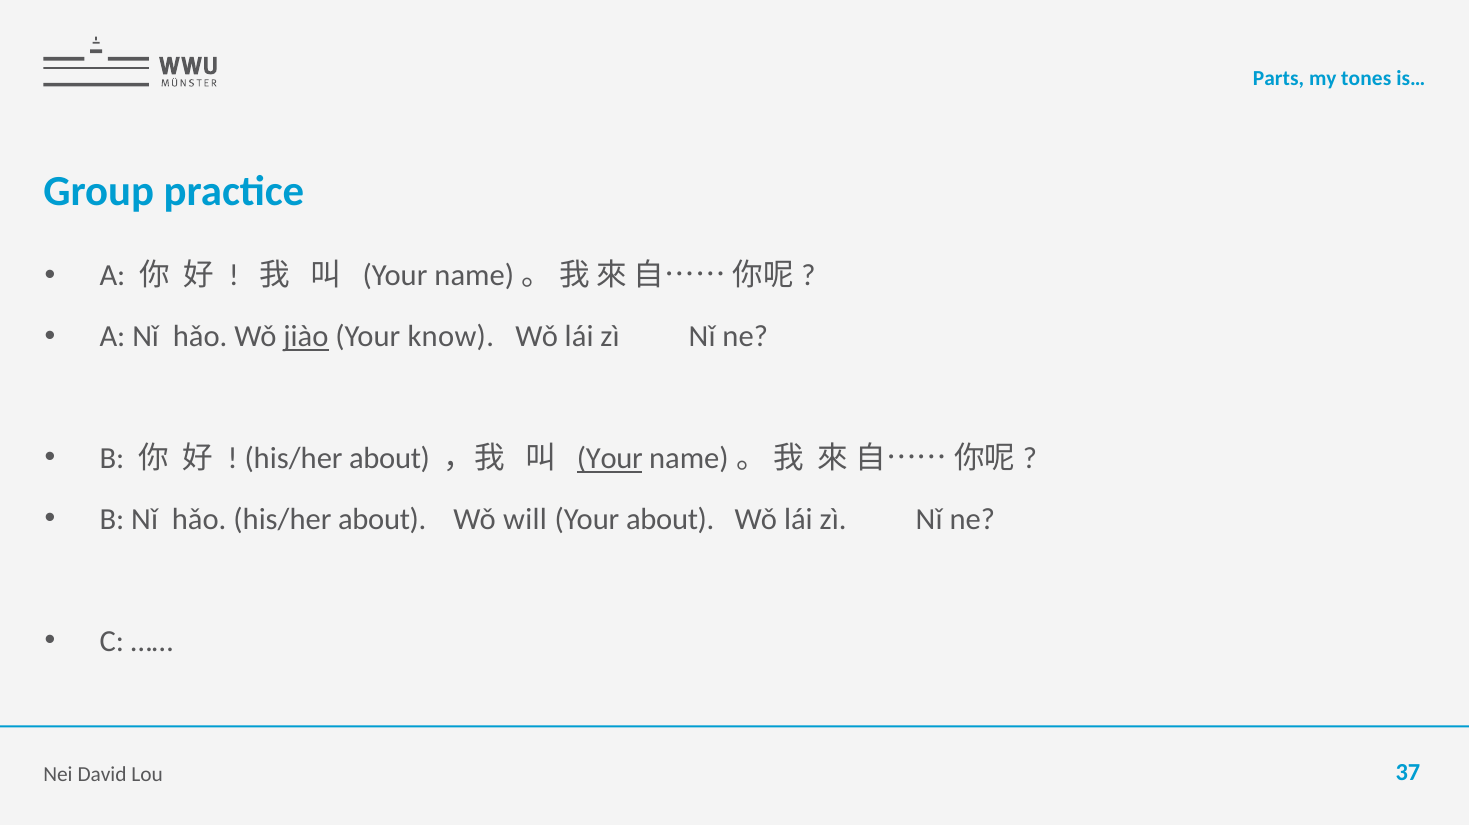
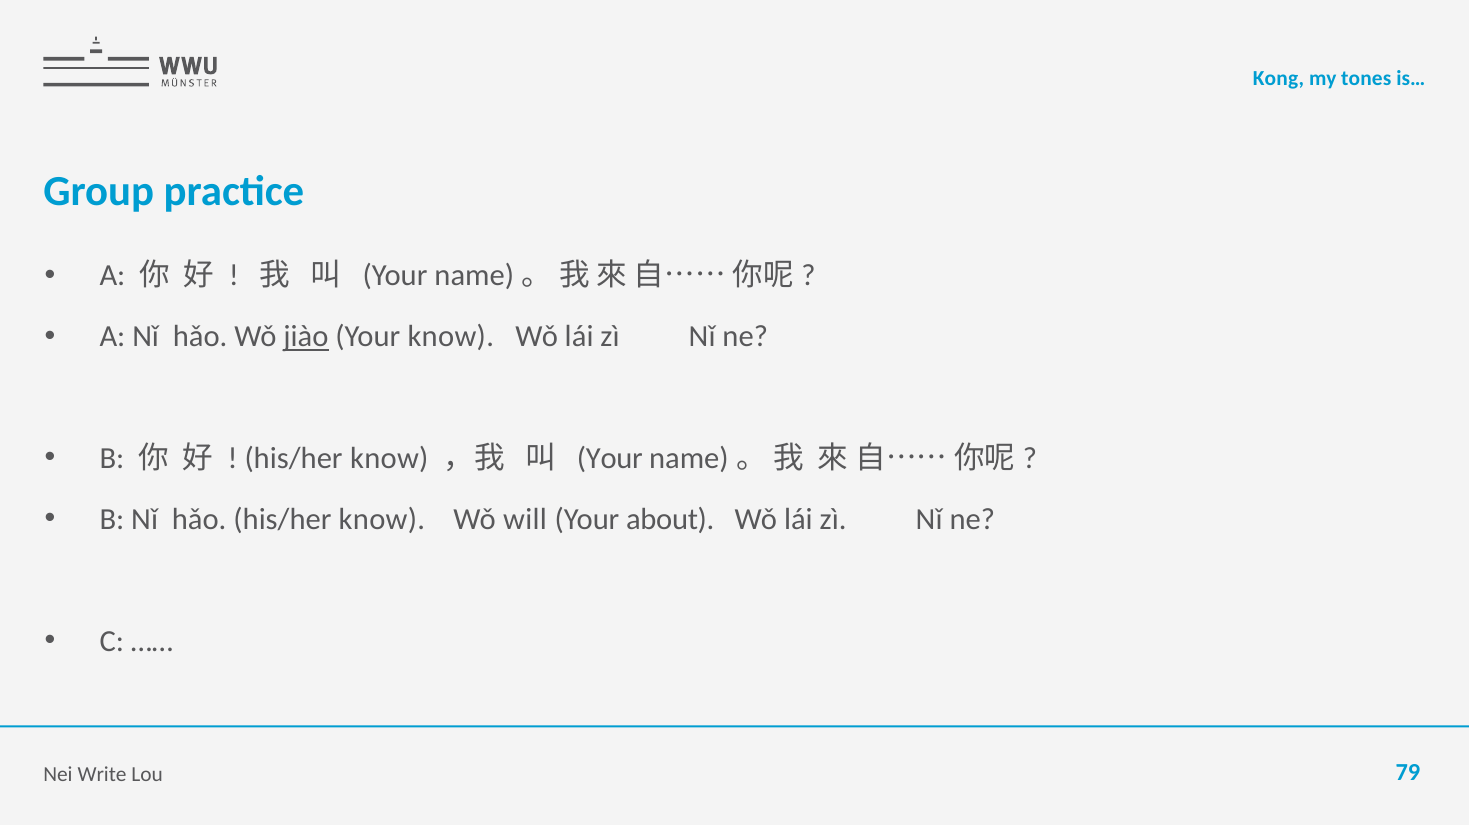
Parts: Parts -> Kong (1278, 79)
about: about -> know (389, 459)
Your underline: present -> none (610, 459)
hǎo his/her about: about -> know (382, 520)
David: David -> Write (102, 775)
37: 37 -> 79 (1408, 773)
